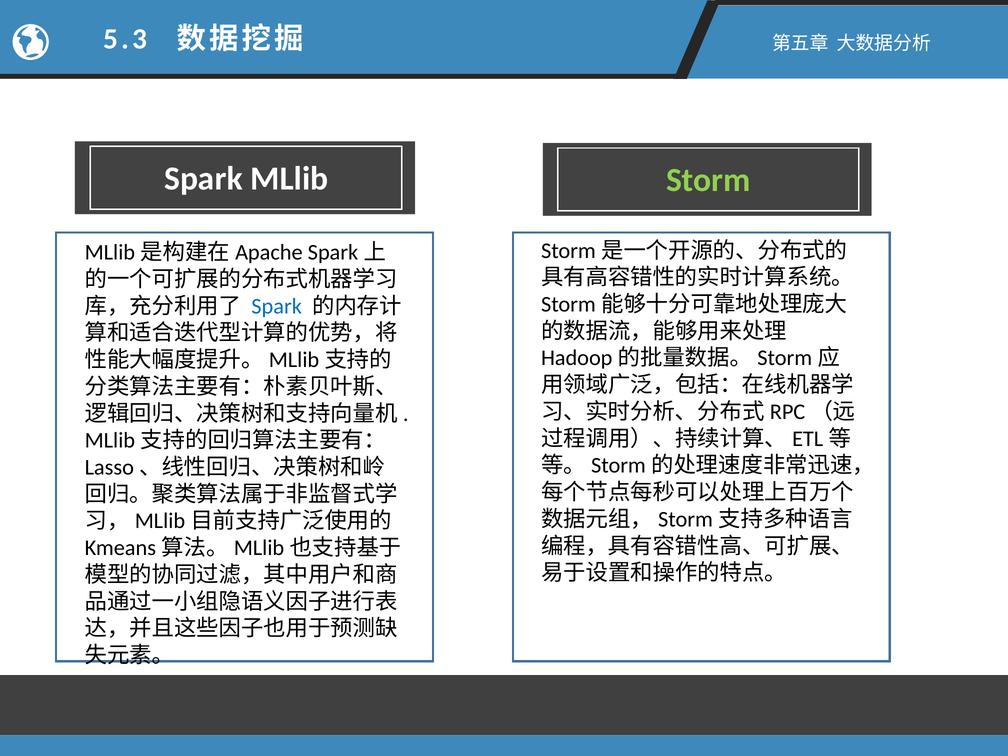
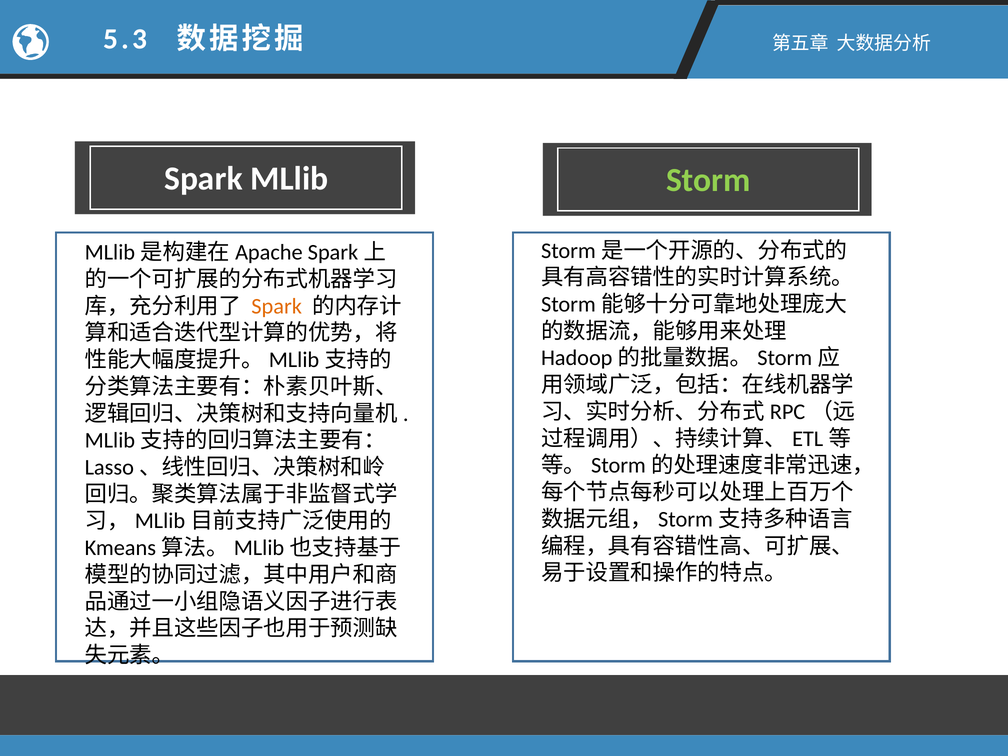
Spark colour: blue -> orange (277, 306)
